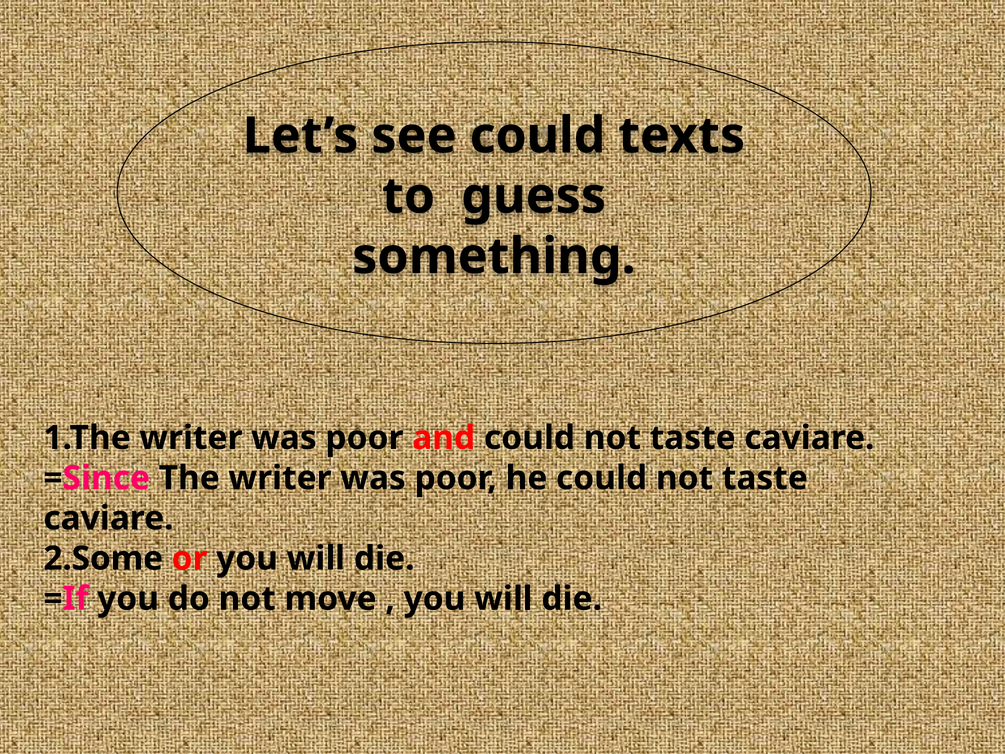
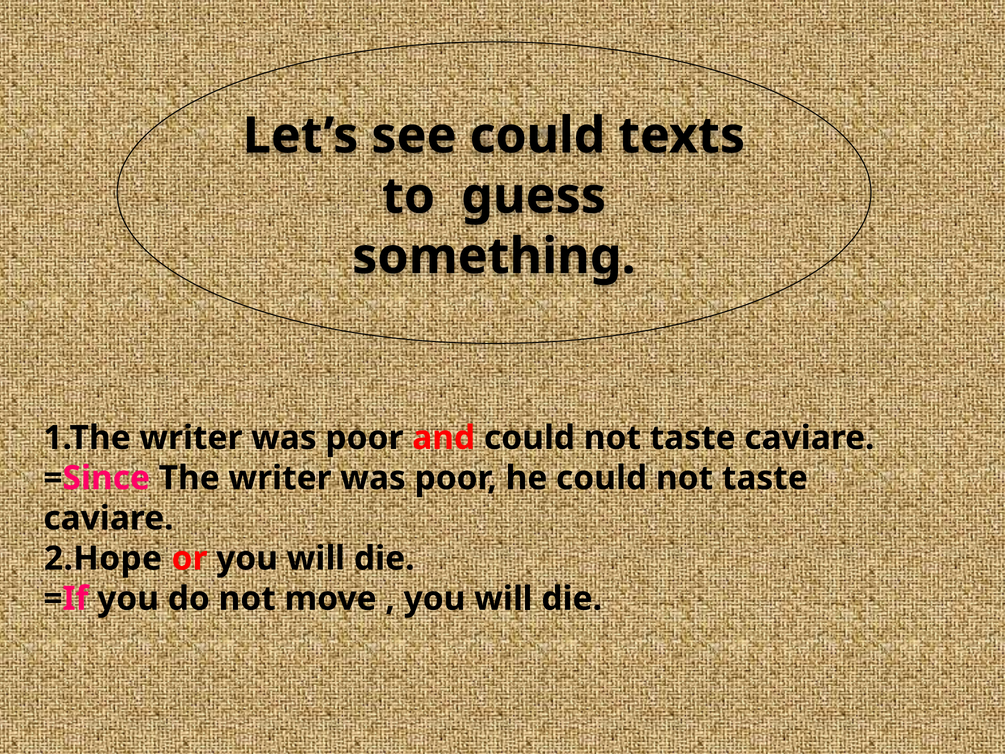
2.Some: 2.Some -> 2.Hope (103, 558)
